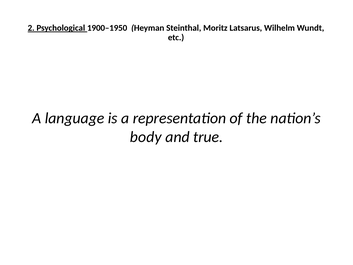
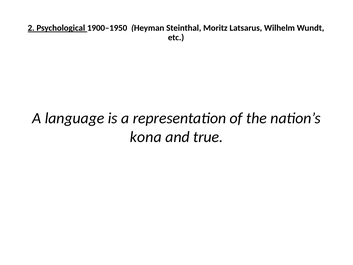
body: body -> kona (146, 137)
